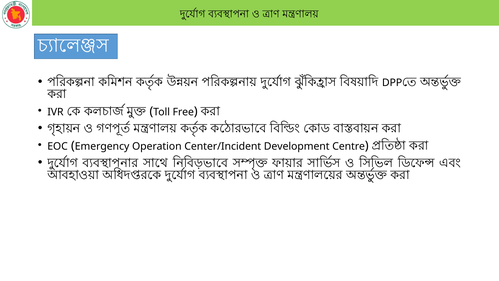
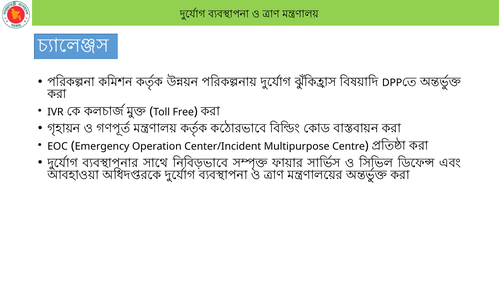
Development: Development -> Multipurpose (297, 146)
